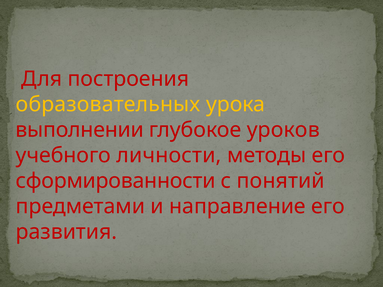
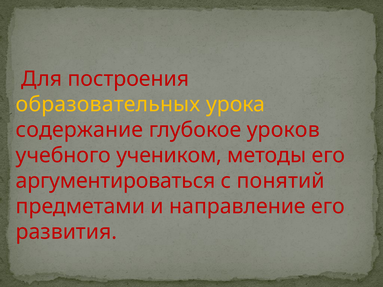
выполнении: выполнении -> содержание (79, 130)
личности: личности -> учеником (169, 156)
сформированности: сформированности -> аргументироваться (116, 181)
